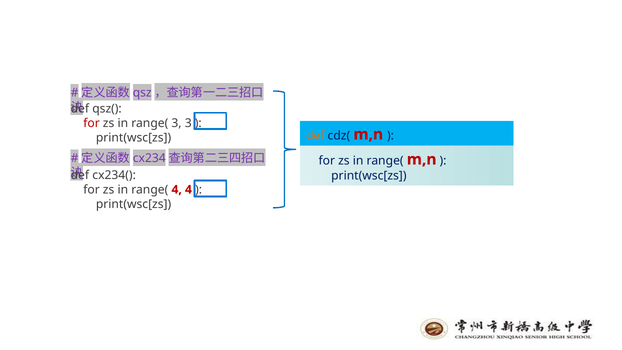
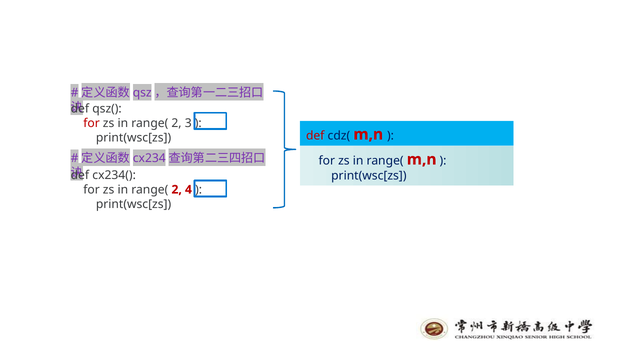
3: 3 -> 2 (177, 123)
def colour: orange -> red (315, 135)
4: 4 -> 2 (177, 190)
